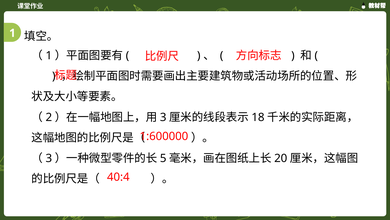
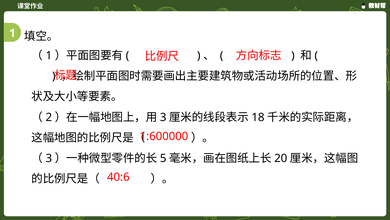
40:4: 40:4 -> 40:6 (118, 177)
